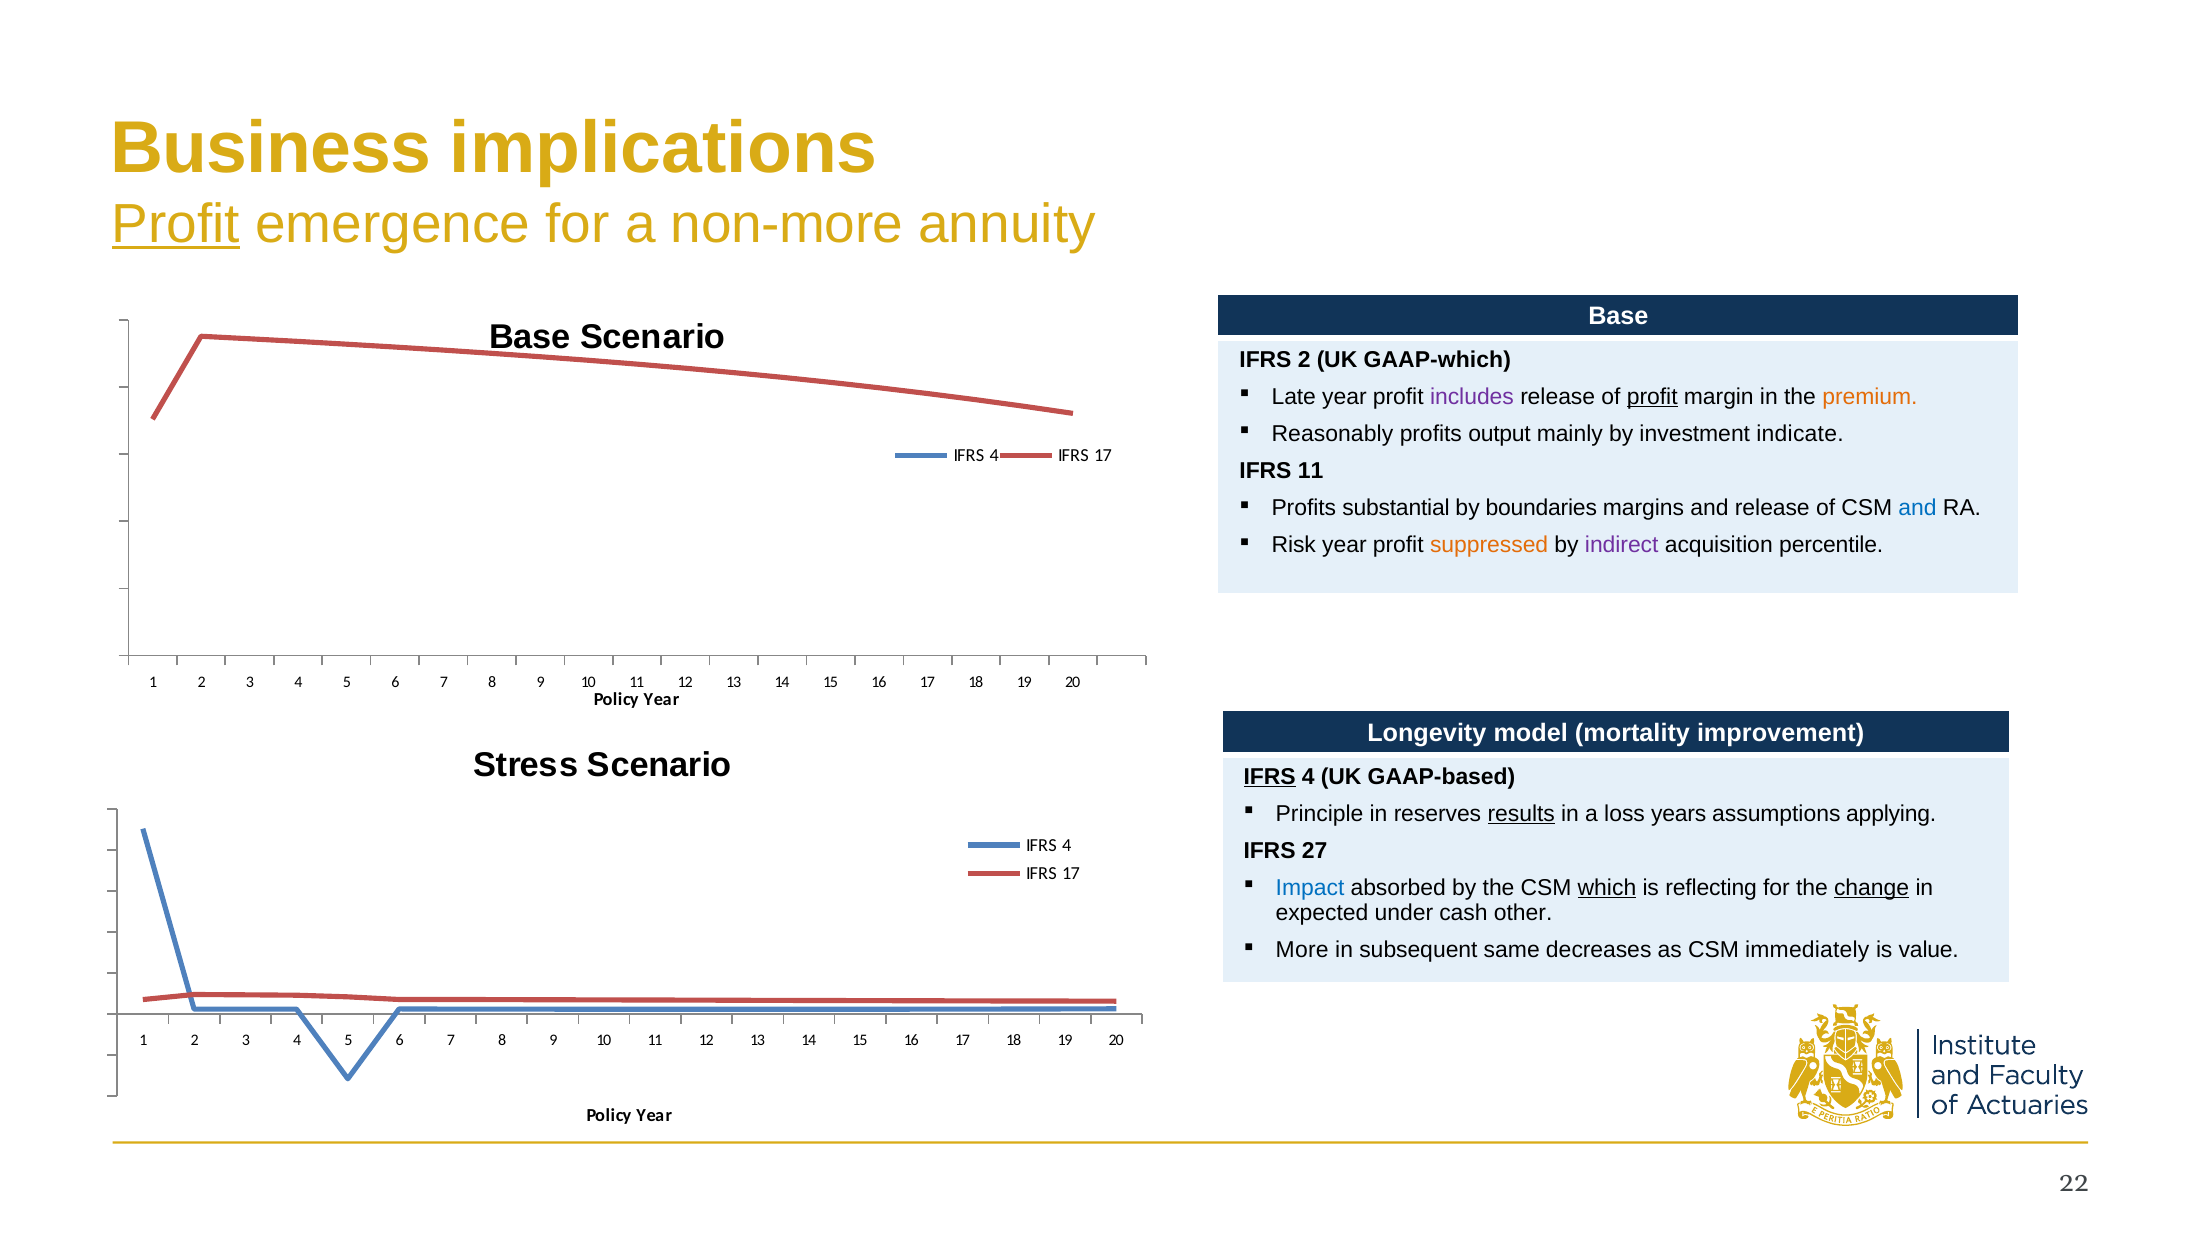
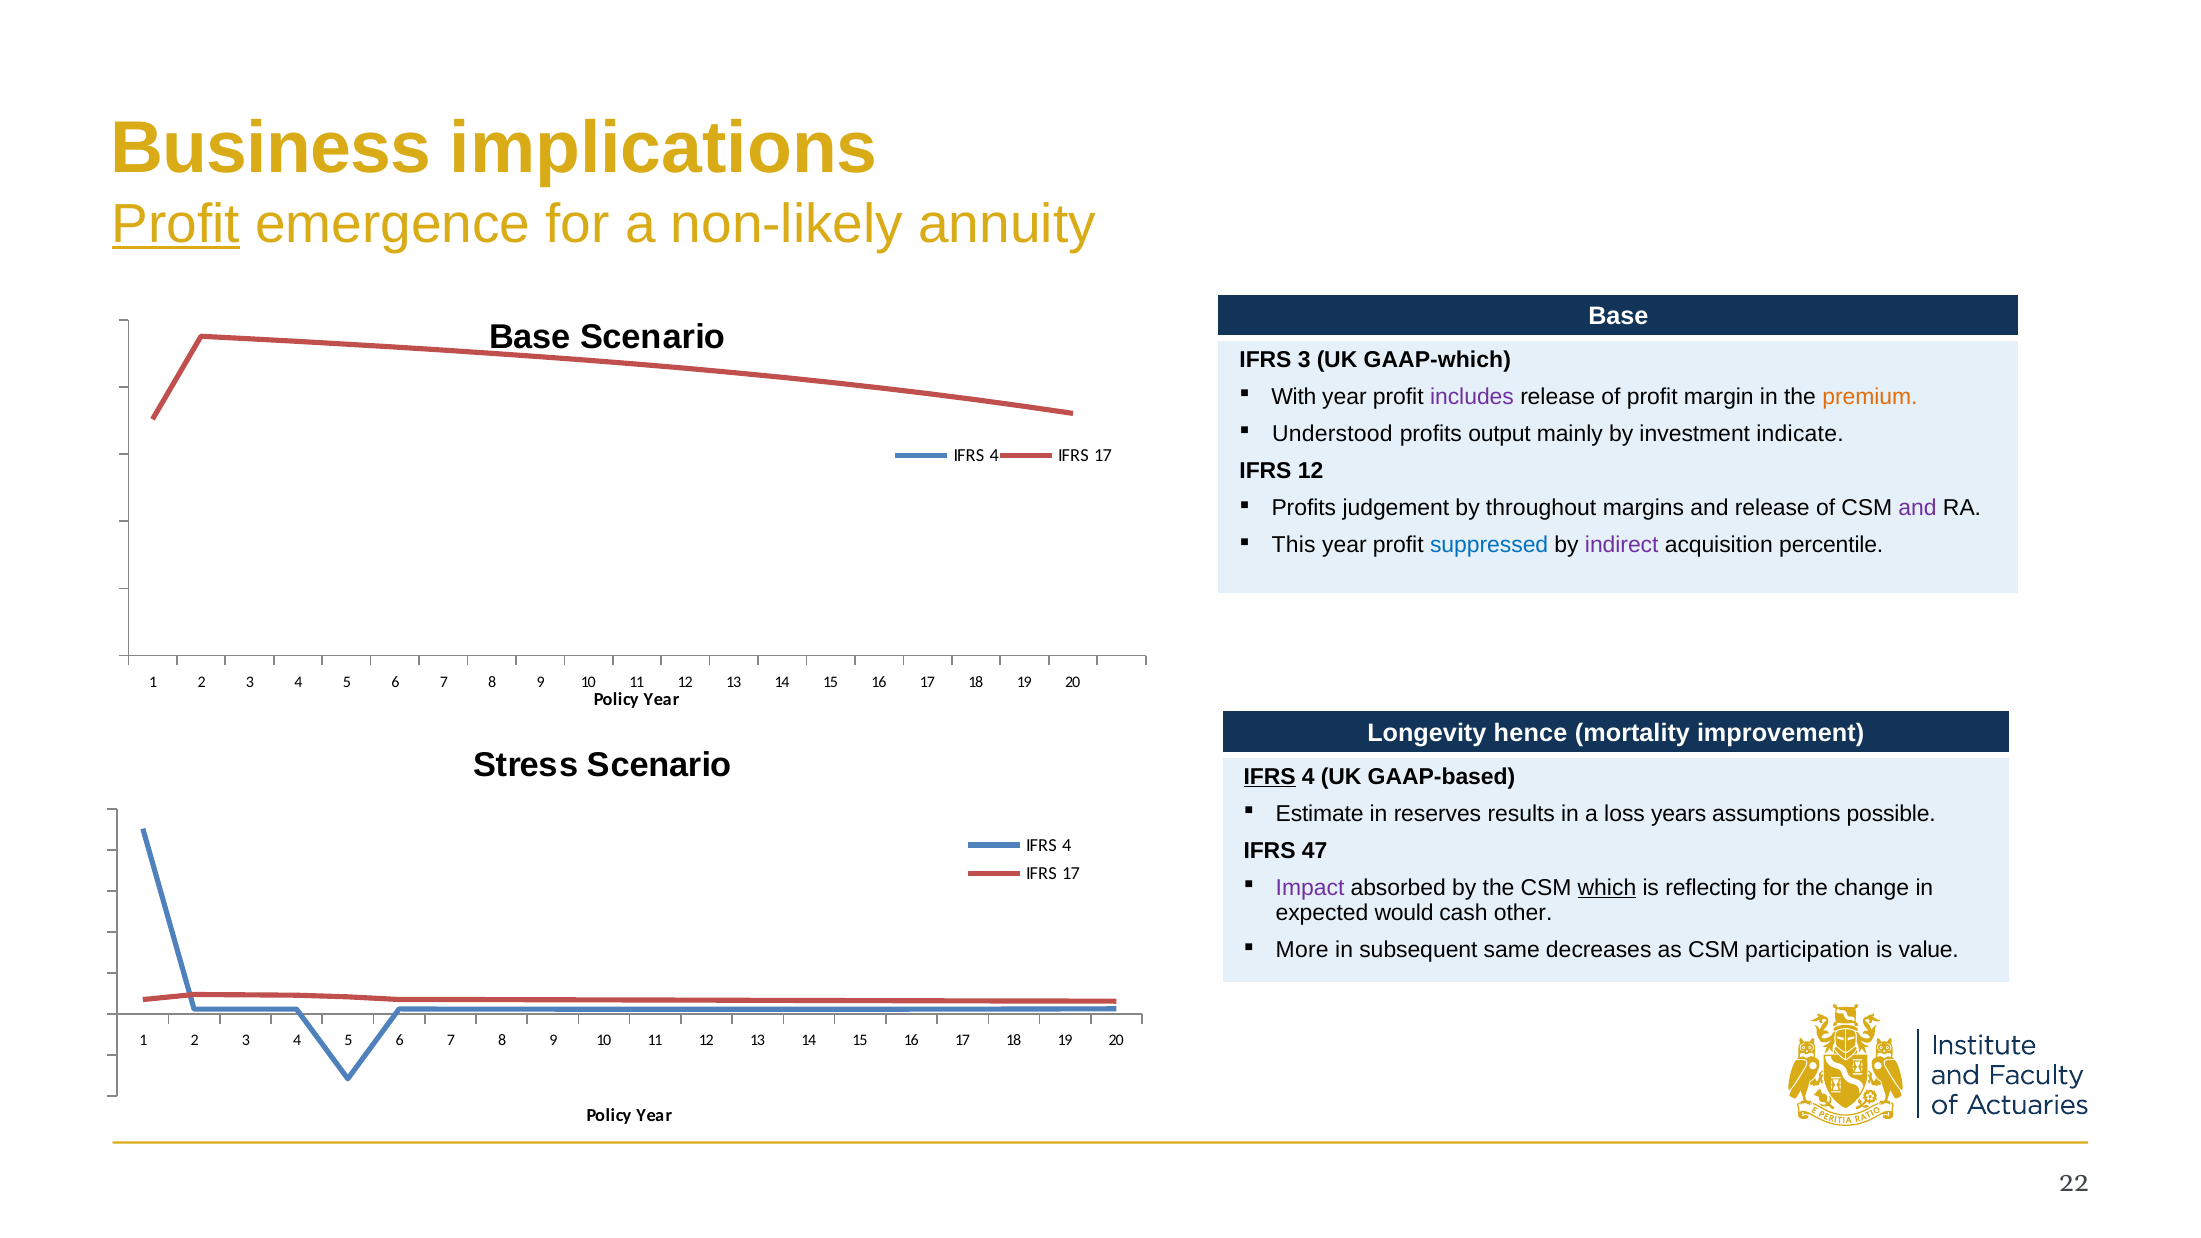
non-more: non-more -> non-likely (787, 224)
IFRS 2: 2 -> 3 (1304, 360)
Late: Late -> With (1294, 397)
profit underline: present -> none (1652, 397)
Reasonably: Reasonably -> Understood (1332, 434)
IFRS 11: 11 -> 12 (1311, 471)
substantial: substantial -> judgement (1396, 508)
boundaries: boundaries -> throughout (1541, 508)
and colour: blue -> purple (1918, 508)
Risk: Risk -> This (1294, 545)
suppressed colour: orange -> blue (1489, 545)
model: model -> hence (1531, 733)
Principle: Principle -> Estimate (1320, 814)
results underline: present -> none (1521, 814)
applying: applying -> possible (1891, 814)
27: 27 -> 47 (1315, 851)
Impact colour: blue -> purple (1310, 888)
change underline: present -> none (1872, 888)
under: under -> would (1404, 913)
immediately: immediately -> participation (1807, 950)
